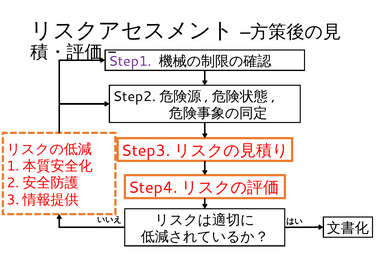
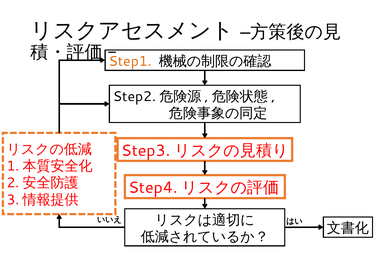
Step1 colour: purple -> orange (130, 61)
